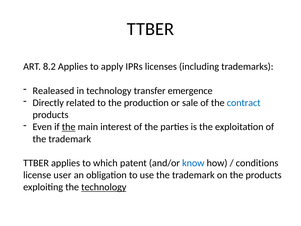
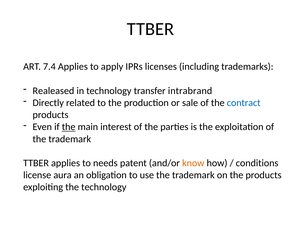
8.2: 8.2 -> 7.4 (49, 67)
emergence: emergence -> intrabrand (190, 91)
which: which -> needs (105, 163)
know colour: blue -> orange (193, 163)
user: user -> aura (63, 175)
technology underline: present -> none (104, 187)
